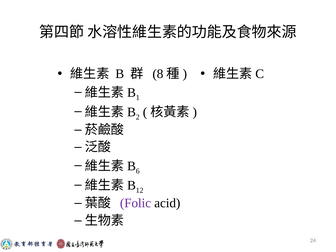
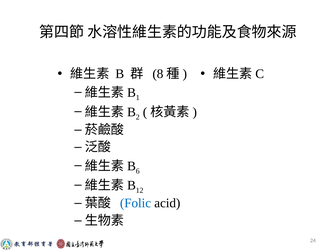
Folic colour: purple -> blue (136, 203)
